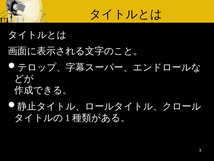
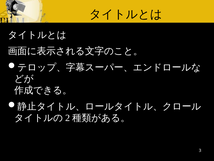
1: 1 -> 2 (68, 118)
